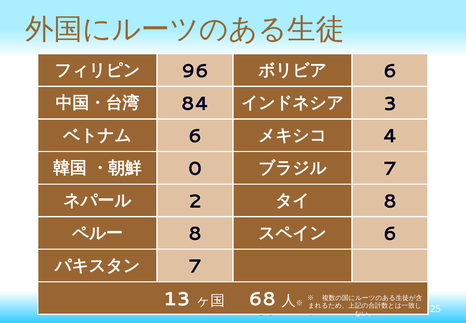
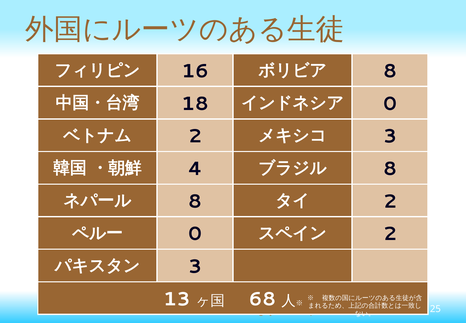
96: 96 -> 16 (195, 71)
6: 6 -> 8 (390, 71)
84: 84 -> 18 (195, 104)
3: 3 -> 0 (390, 104)
6: 6 -> 2 (195, 136)
4: 4 -> 3 (390, 136)
0: 0 -> 4 (195, 169)
7: 7 -> 8 (390, 169)
2: 2 -> 8 (195, 201)
8: 8 -> 2 (390, 201)
8: 8 -> 0 (195, 234)
6: 6 -> 2 (390, 234)
7: 7 -> 3 (195, 266)
